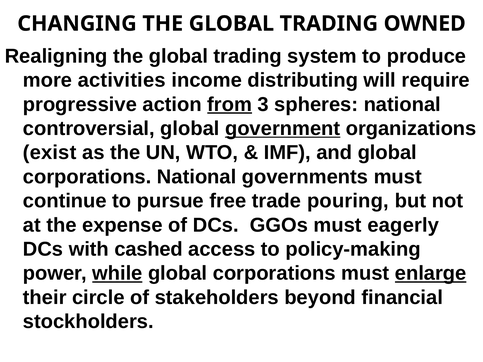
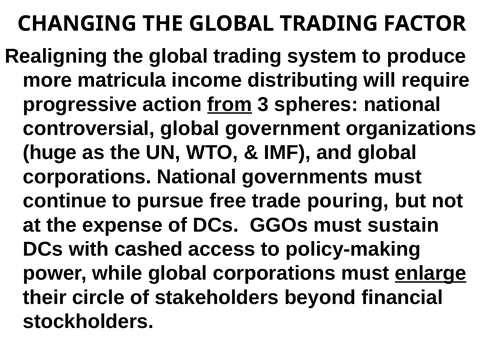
OWNED: OWNED -> FACTOR (425, 24)
activities: activities -> matricula (122, 80)
government underline: present -> none (283, 129)
exist: exist -> huge (50, 153)
eagerly: eagerly -> sustain (403, 225)
while underline: present -> none (117, 274)
